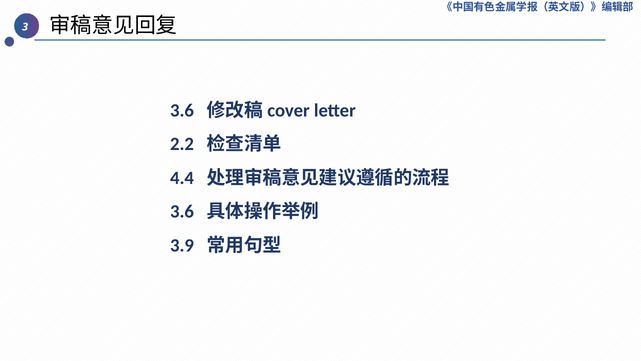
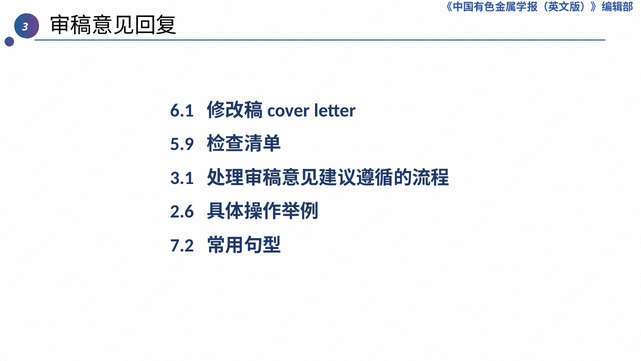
3.6: 3.6 -> 6.1 (182, 110)
2.2: 2.2 -> 5.9 (182, 144)
4.4: 4.4 -> 3.1 (182, 178)
3.6: 3.6 -> 2.6 (182, 211)
3.9: 3.9 -> 7.2 (182, 245)
